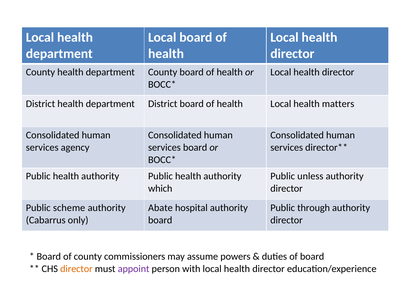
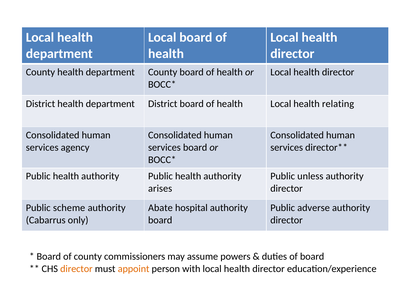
matters: matters -> relating (338, 104)
which: which -> arises (160, 189)
through: through -> adverse (314, 208)
appoint colour: purple -> orange (134, 269)
